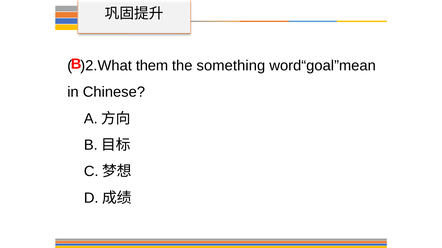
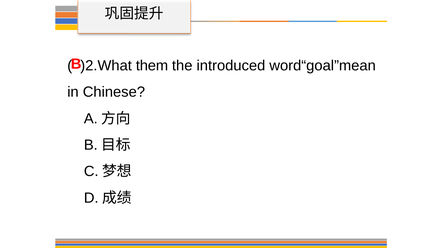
something: something -> introduced (231, 66)
